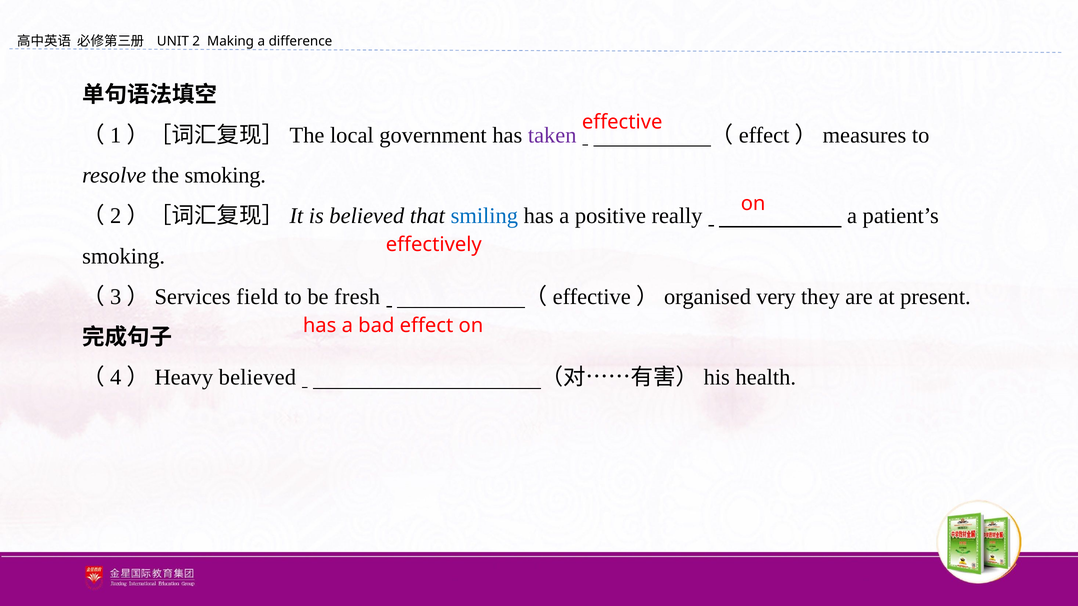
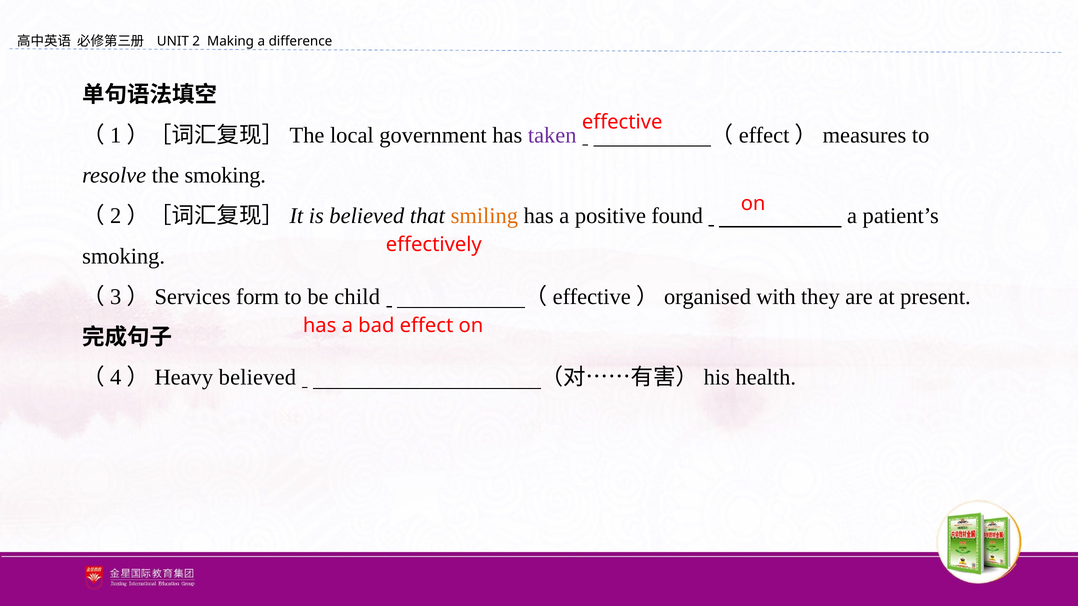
smiling colour: blue -> orange (484, 216)
really: really -> found (677, 216)
field: field -> form (258, 297)
fresh: fresh -> child (357, 297)
very: very -> with (776, 297)
